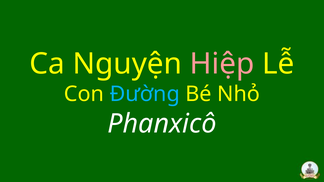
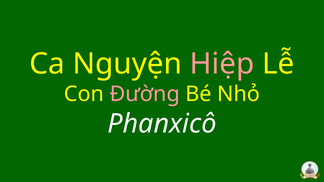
Đường colour: light blue -> pink (145, 94)
